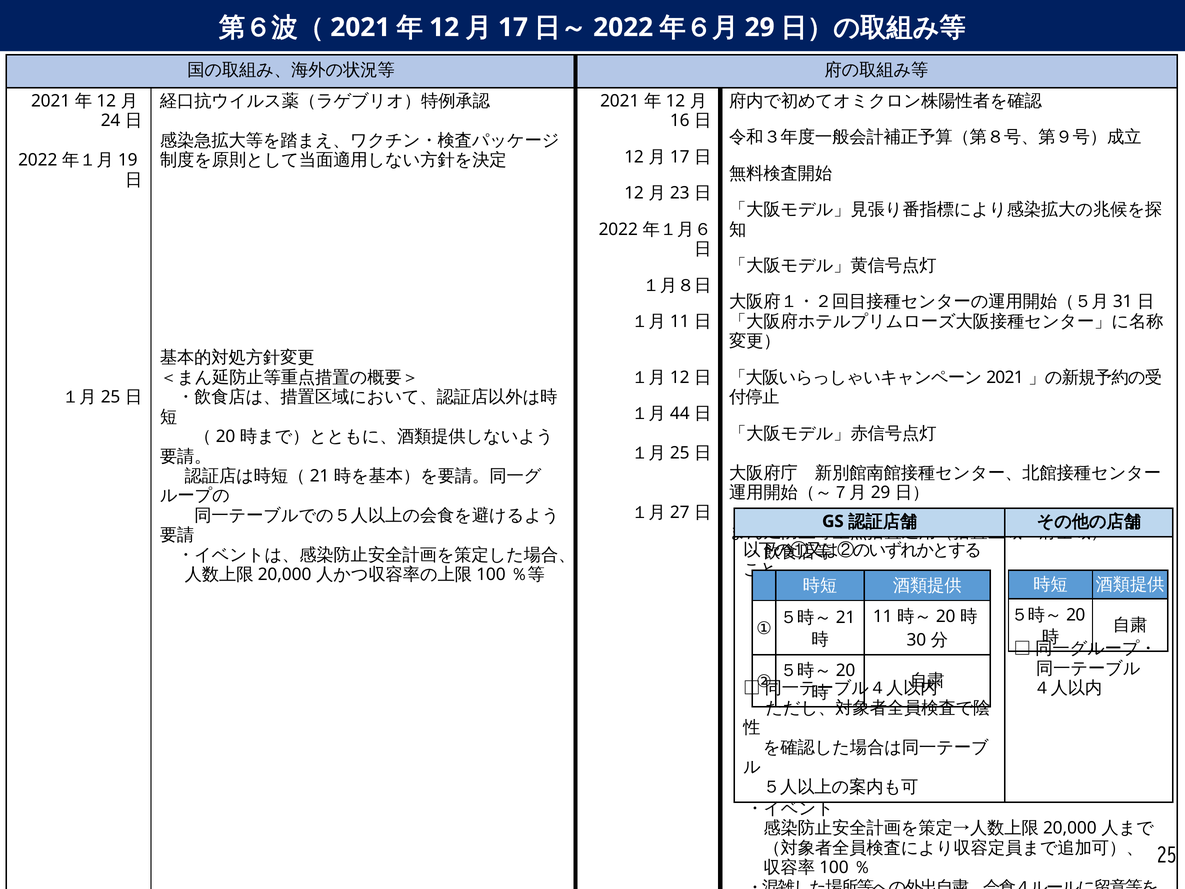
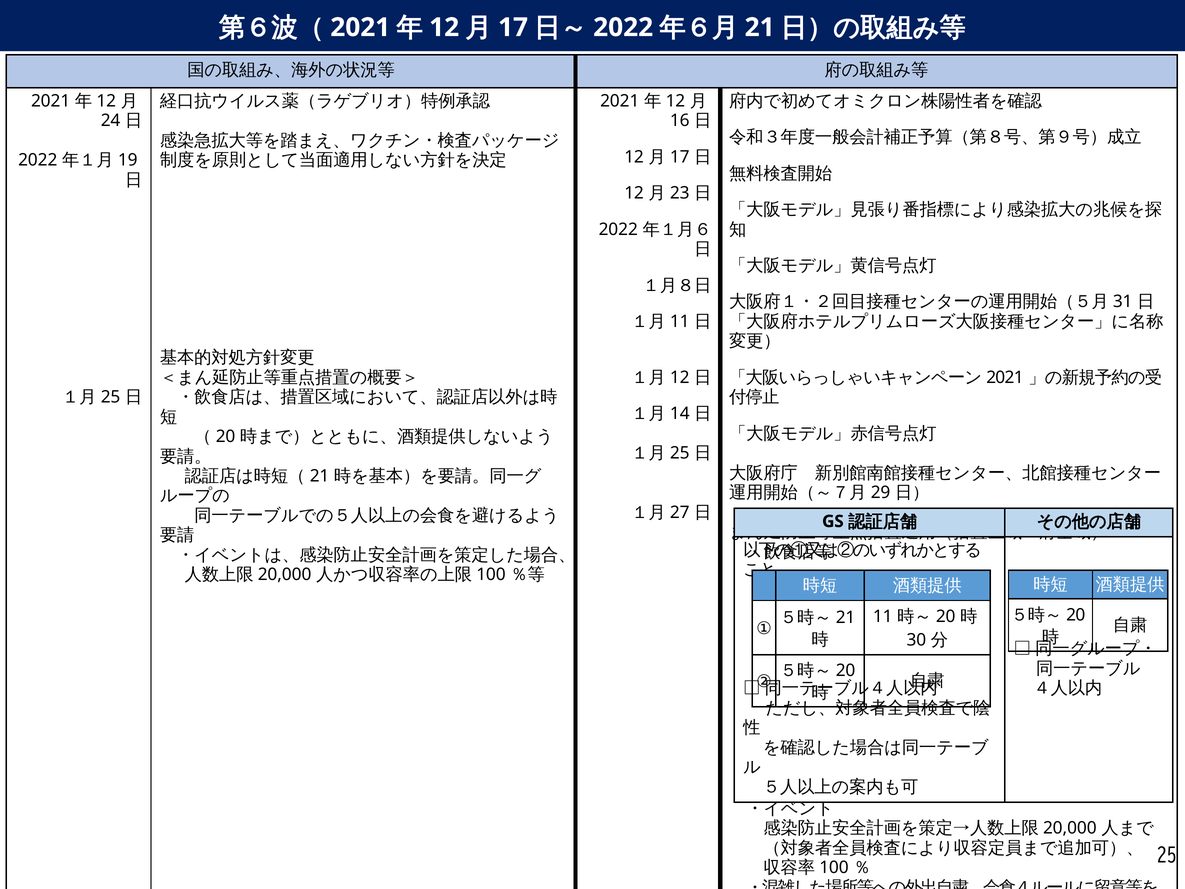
29: 29 -> 21 (760, 27)
44: 44 -> 14 (680, 414)
